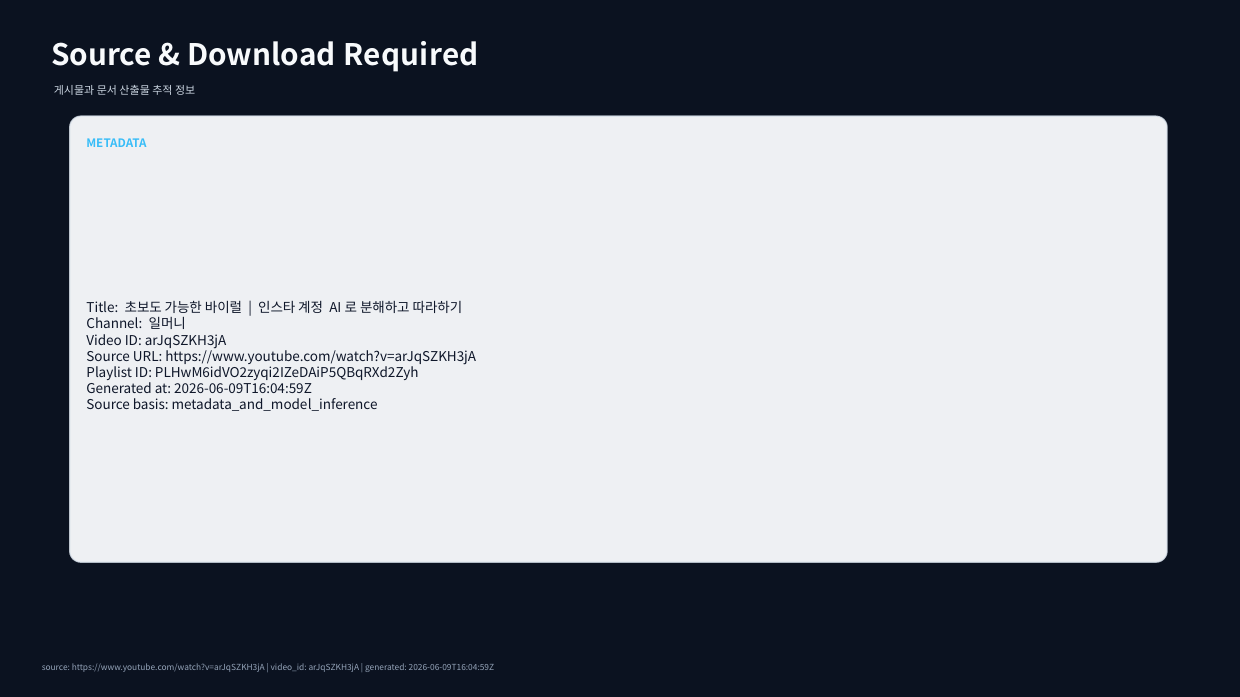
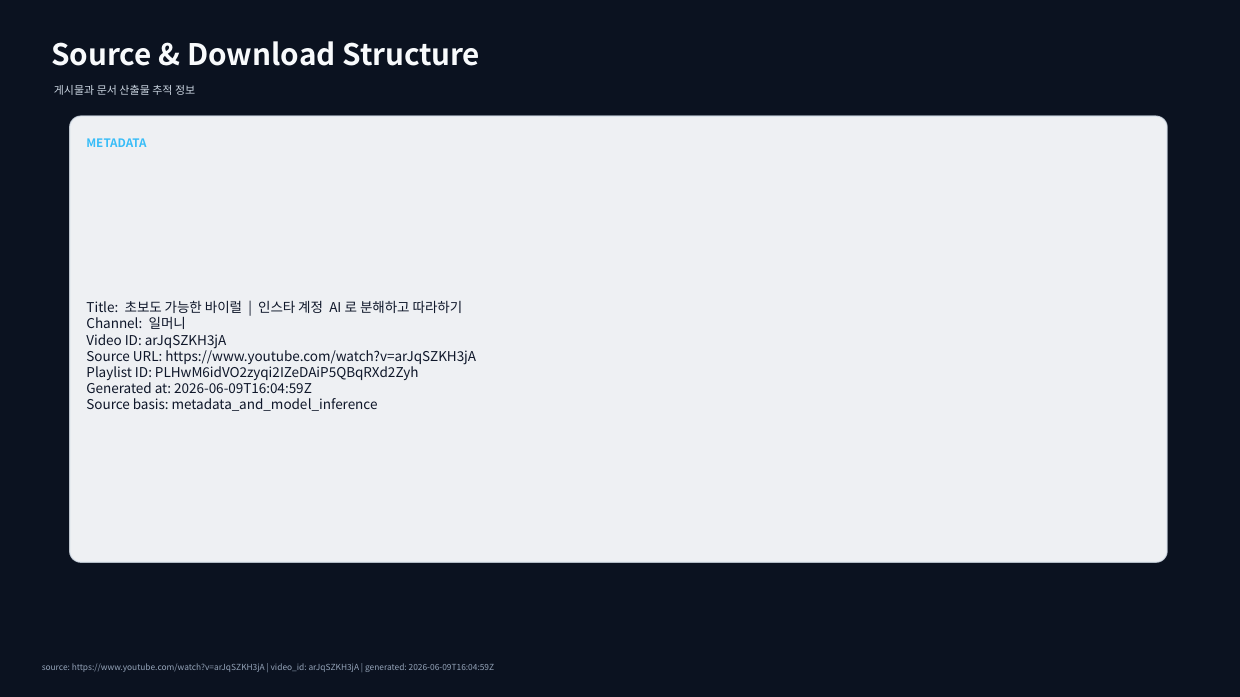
Required: Required -> Structure (411, 56)
